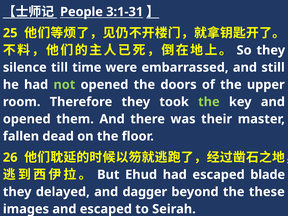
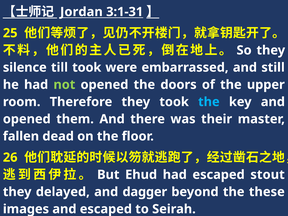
People: People -> Jordan (81, 12)
till time: time -> took (87, 67)
the colour: light green -> light blue (209, 102)
blade: blade -> stout (268, 175)
